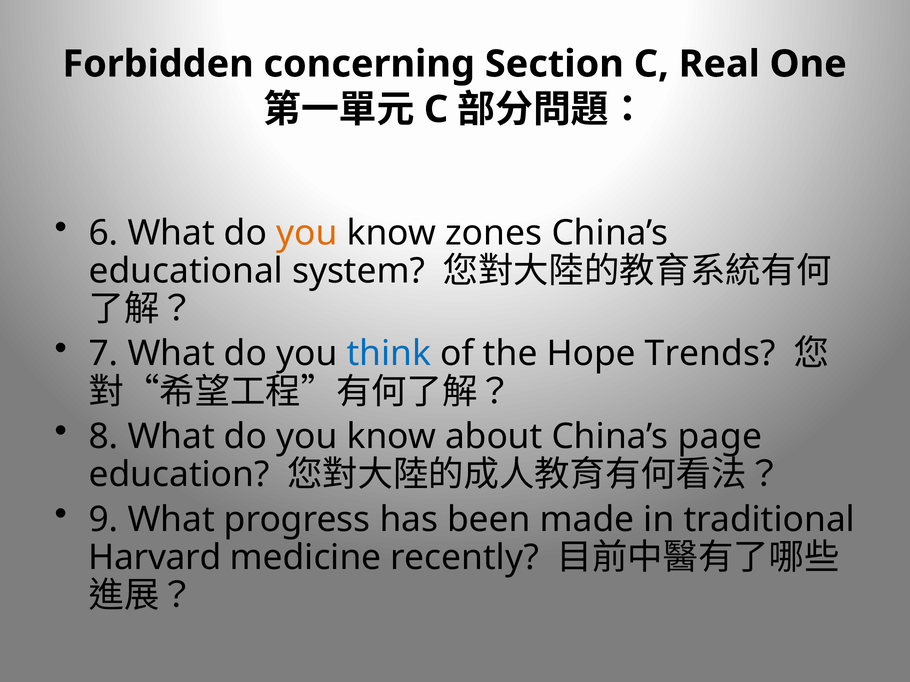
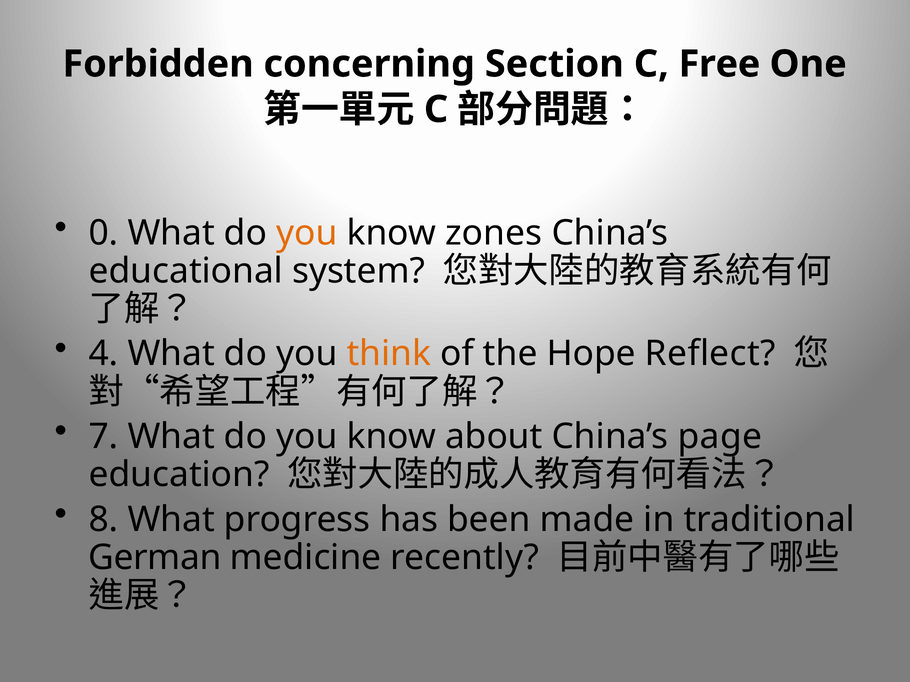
Real: Real -> Free (719, 64)
6: 6 -> 0 (104, 233)
7: 7 -> 4 (104, 354)
think colour: blue -> orange (389, 354)
Trends: Trends -> Reflect (710, 354)
8: 8 -> 7 (104, 437)
9: 9 -> 8 (104, 520)
Harvard: Harvard -> German (155, 558)
